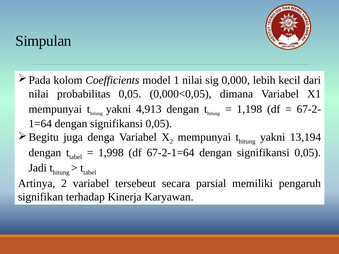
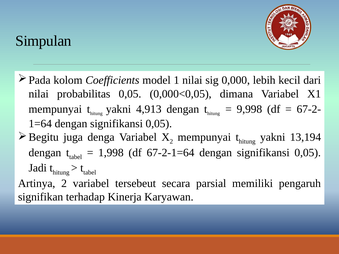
1,198: 1,198 -> 9,998 (249, 109)
